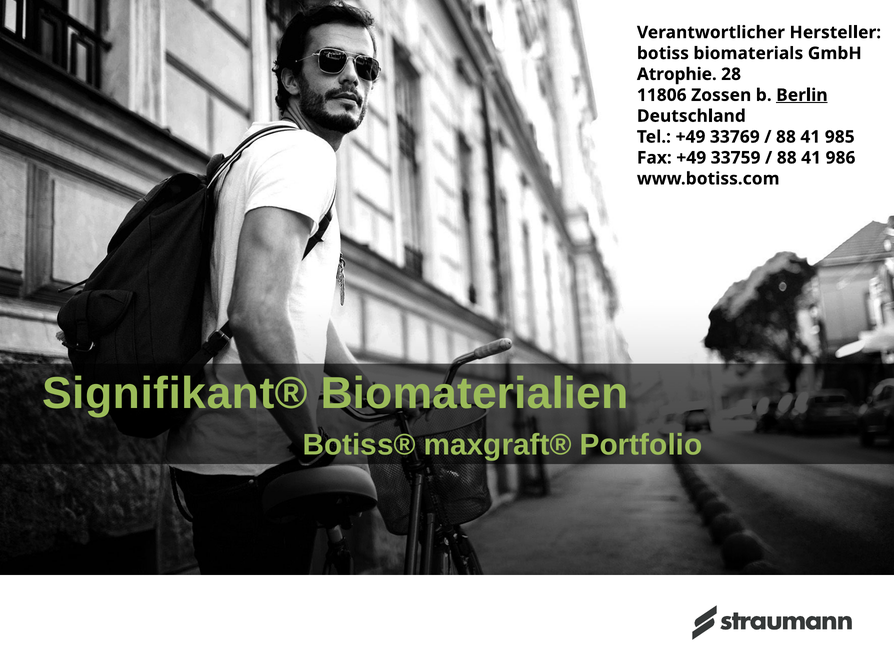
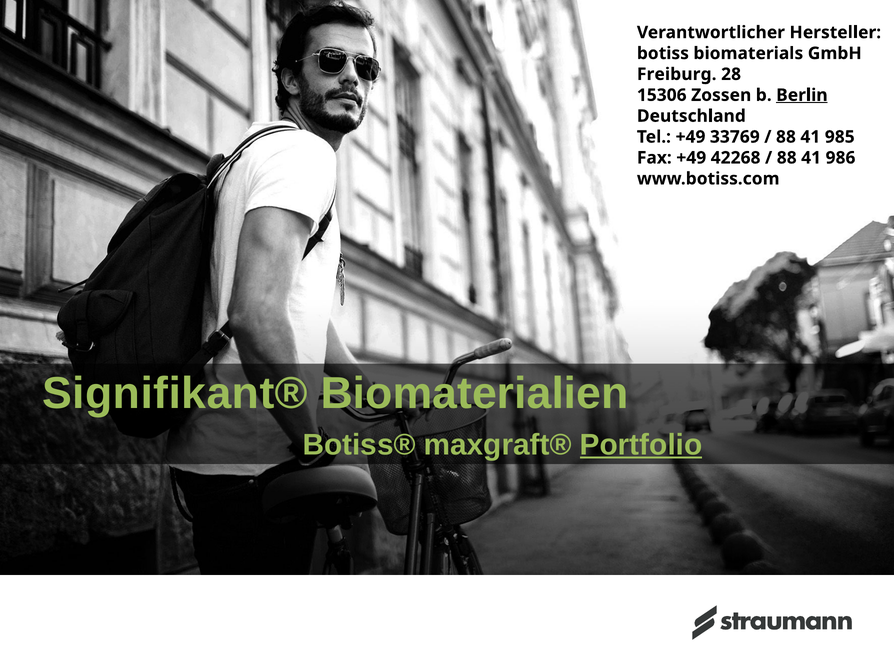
Atrophie: Atrophie -> Freiburg (677, 74)
11806: 11806 -> 15306 (662, 95)
33759: 33759 -> 42268 (736, 158)
Portfolio underline: none -> present (641, 444)
